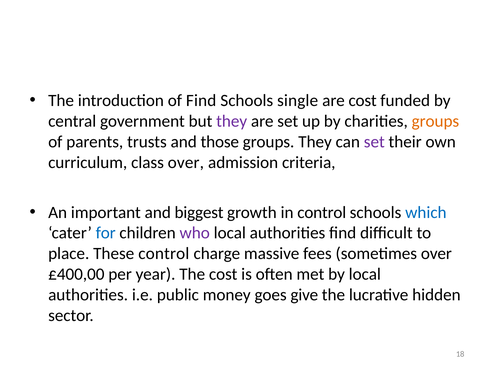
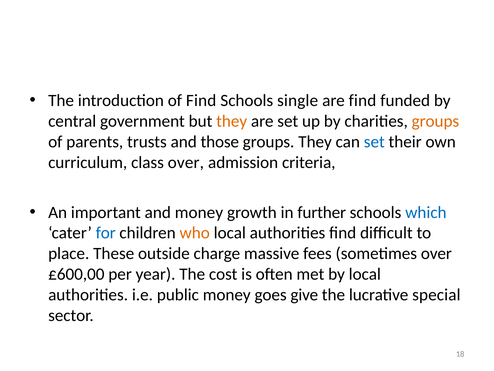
are cost: cost -> find (362, 100)
they colour: purple -> orange (232, 121)
set colour: purple -> blue (374, 142)
and biggest: biggest -> money (199, 212)
in control: control -> further (322, 212)
who colour: purple -> orange (195, 233)
These control: control -> outside (164, 253)
£400,00: £400,00 -> £600,00 (76, 274)
hidden: hidden -> special (436, 294)
